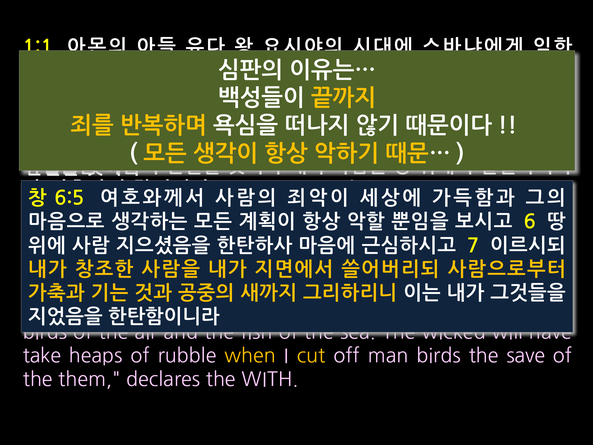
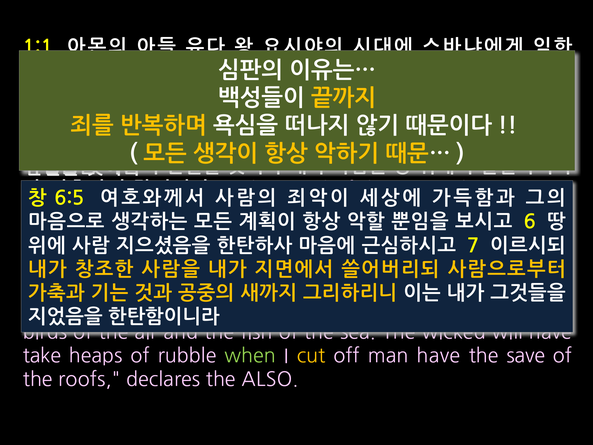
when colour: yellow -> light green (250, 356)
man birds: birds -> have (439, 356)
them: them -> roofs (89, 379)
WITH: WITH -> ALSO (270, 379)
